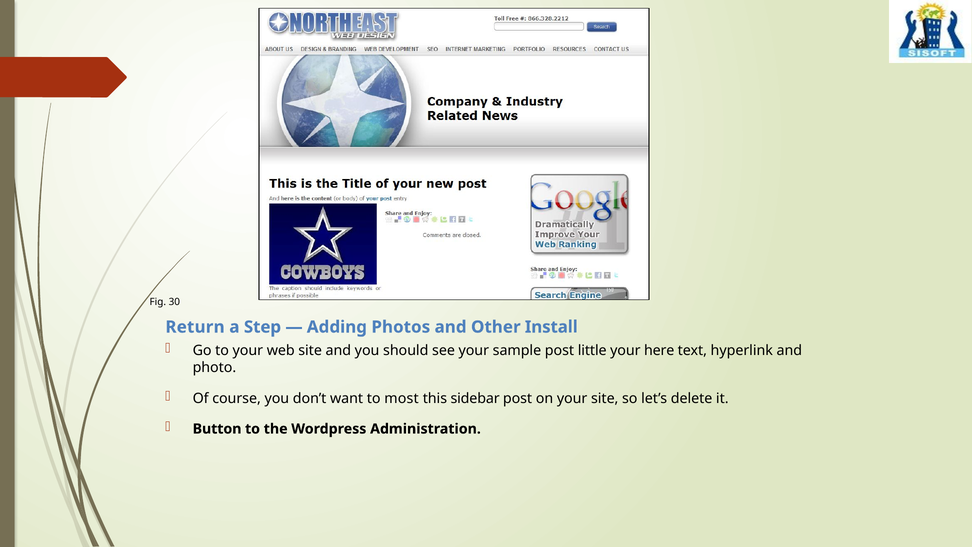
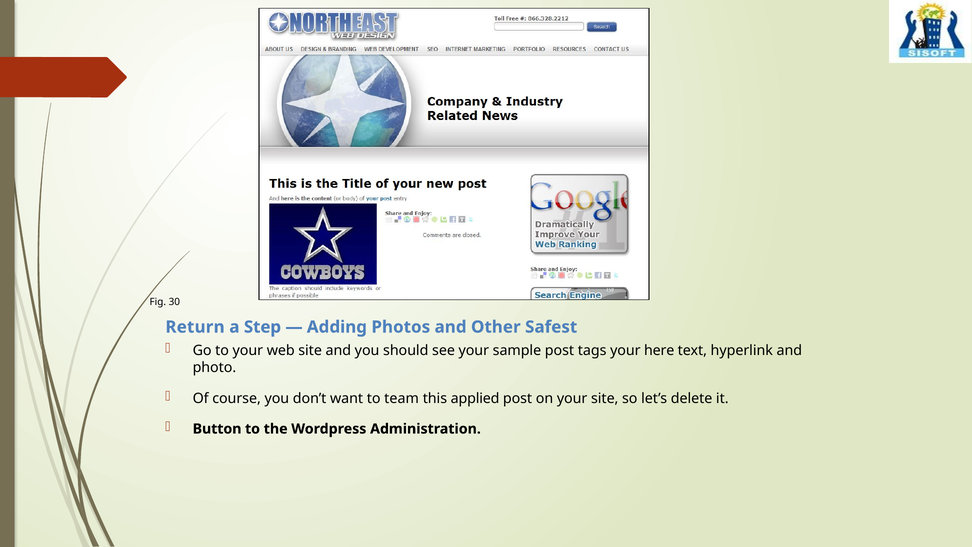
Install: Install -> Safest (551, 327)
little: little -> tags (592, 350)
most: most -> team (402, 398)
sidebar: sidebar -> applied (475, 398)
